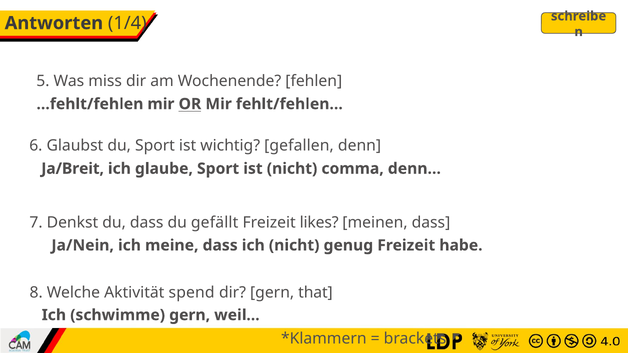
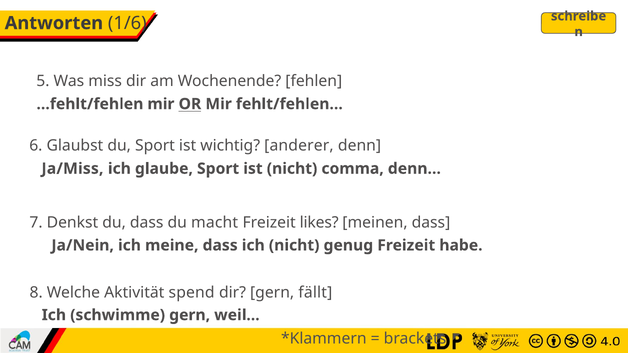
1/4: 1/4 -> 1/6 (127, 23)
gefallen: gefallen -> anderer (299, 146)
Ja/Breit: Ja/Breit -> Ja/Miss (72, 169)
gefällt: gefällt -> macht (215, 223)
that: that -> fällt (315, 293)
